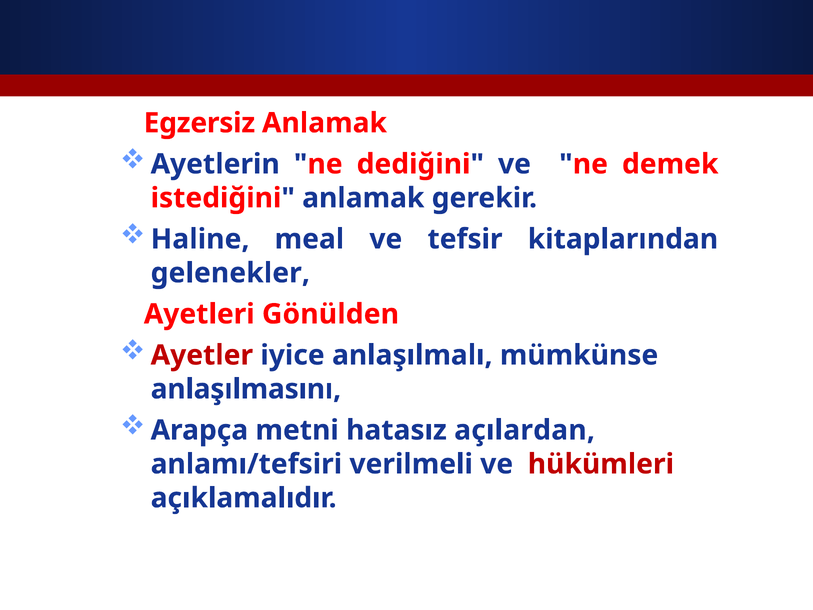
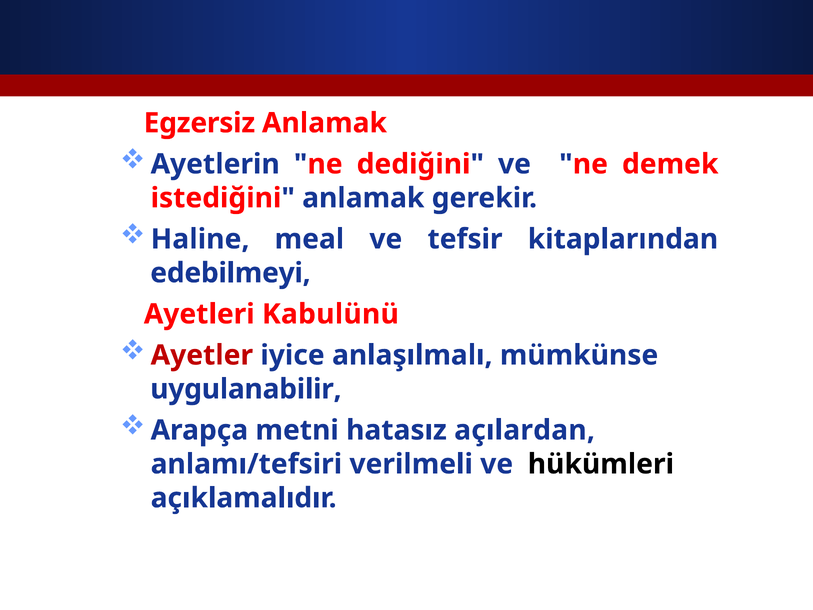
gelenekler: gelenekler -> edebilmeyi (230, 273)
Gönülden: Gönülden -> Kabulünü (330, 314)
anlaşılmasını: anlaşılmasını -> uygulanabilir (246, 389)
hükümleri colour: red -> black (601, 464)
